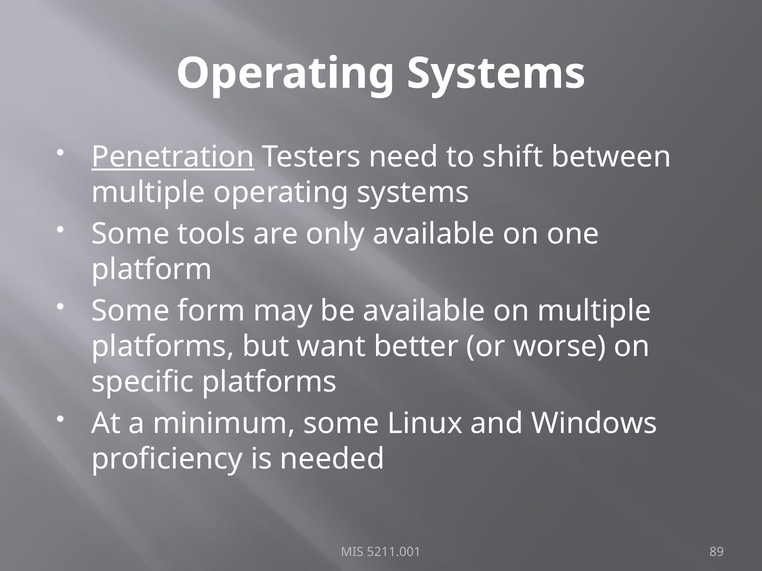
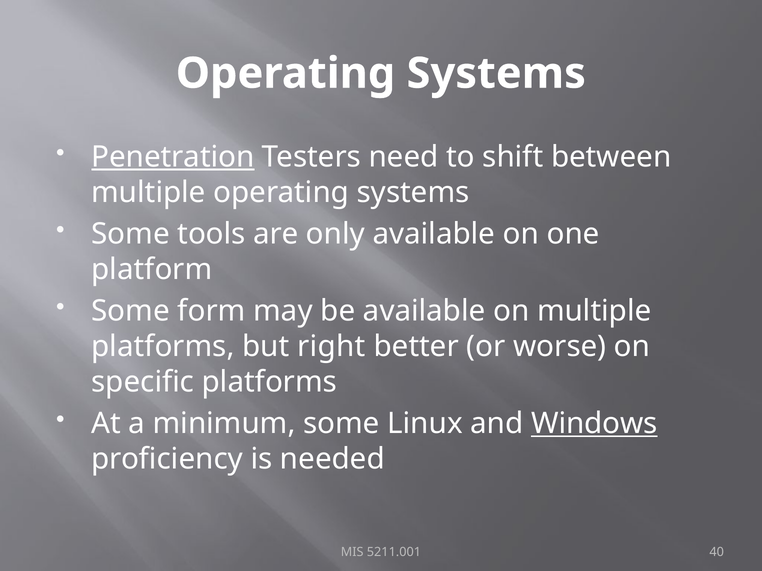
want: want -> right (331, 347)
Windows underline: none -> present (594, 424)
89: 89 -> 40 (717, 553)
